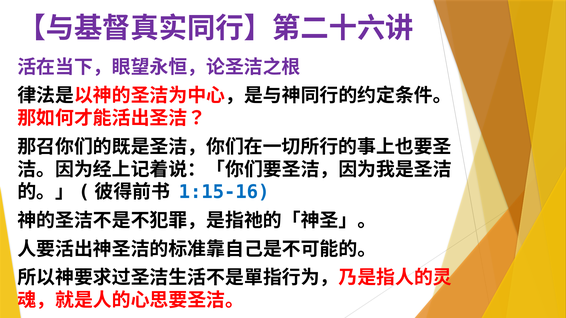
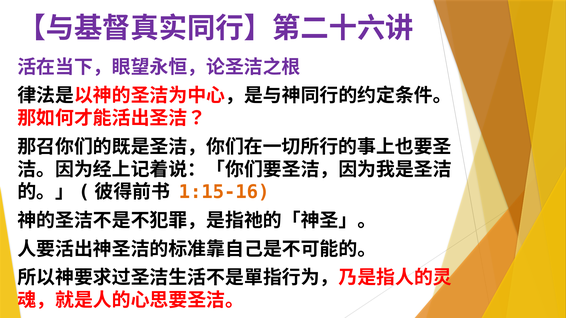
1:15-16 colour: blue -> orange (224, 192)
